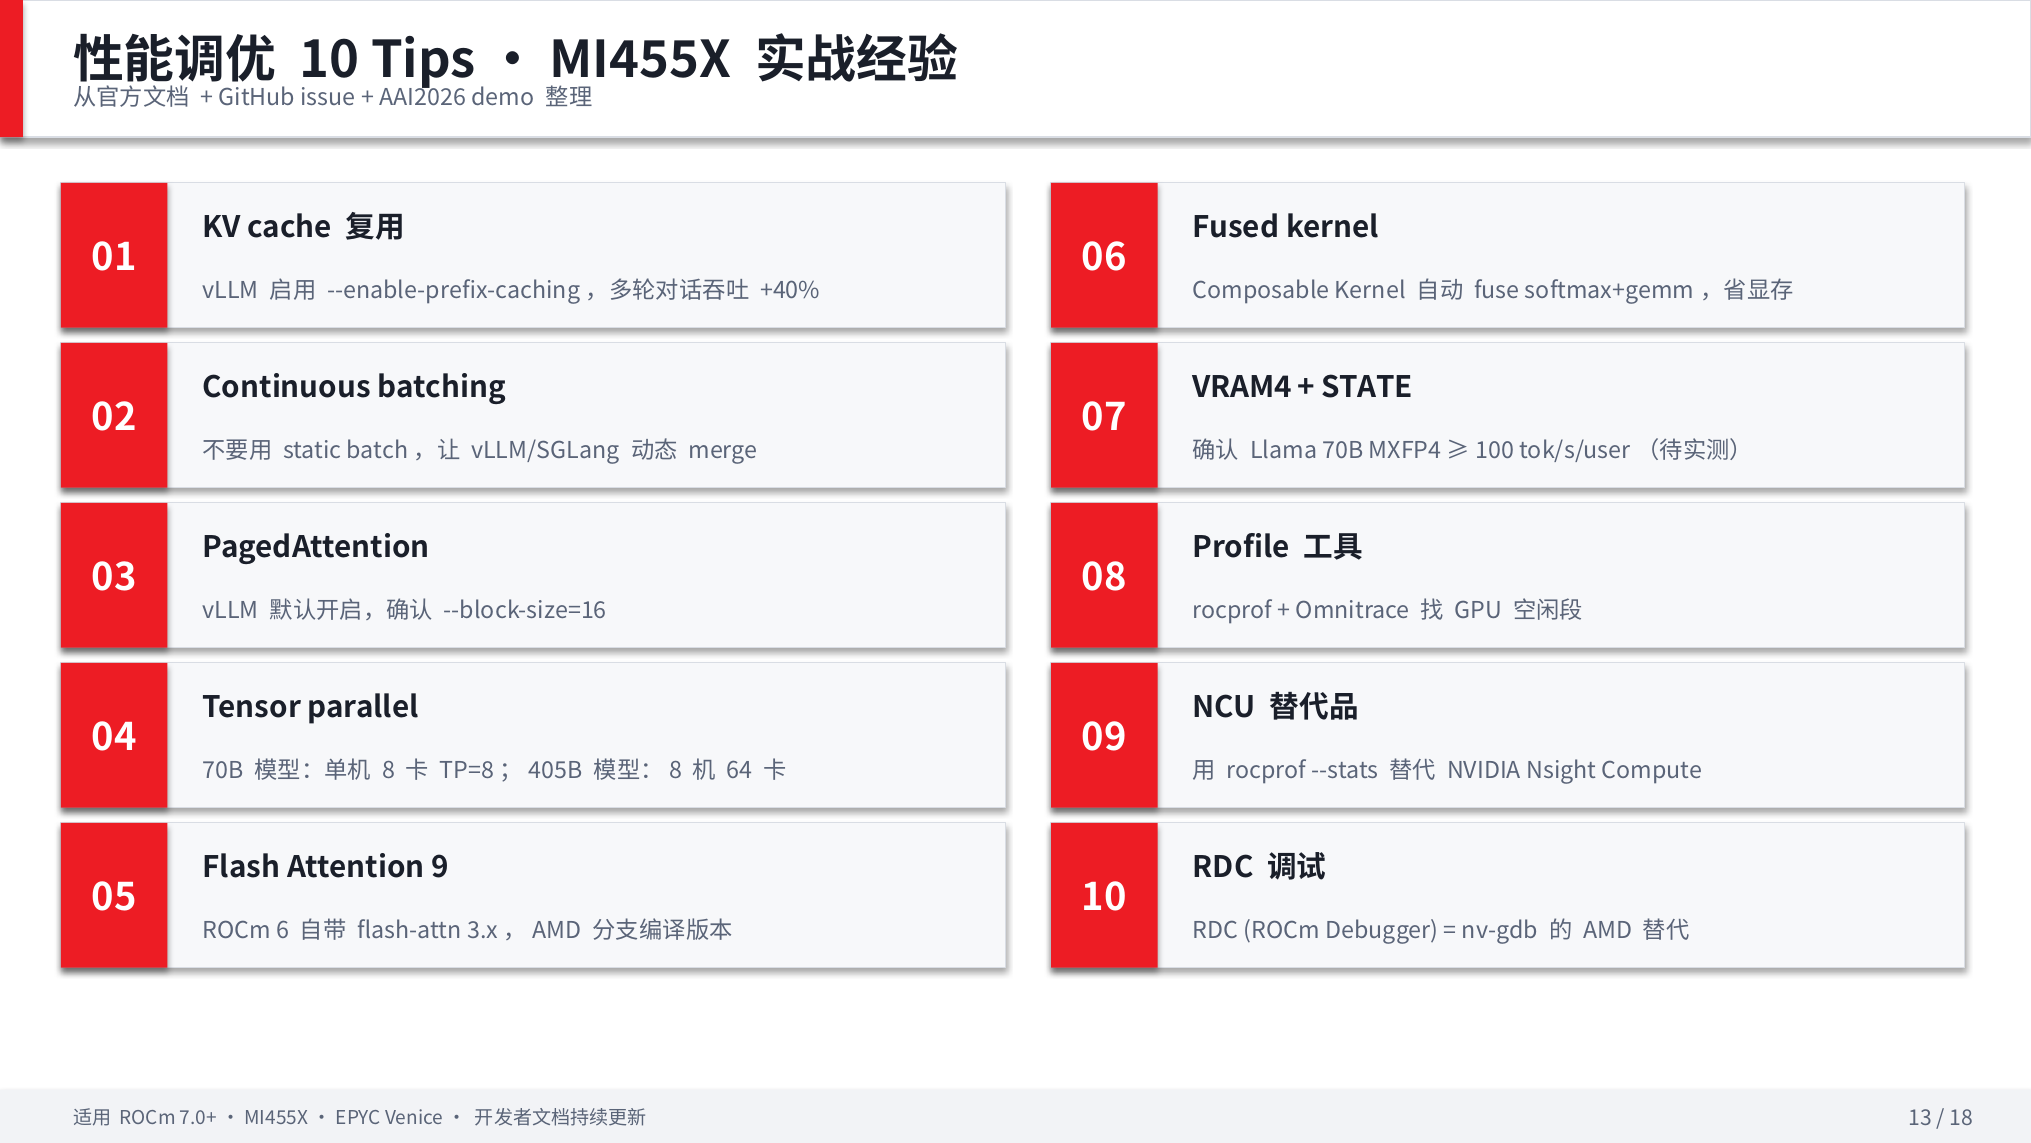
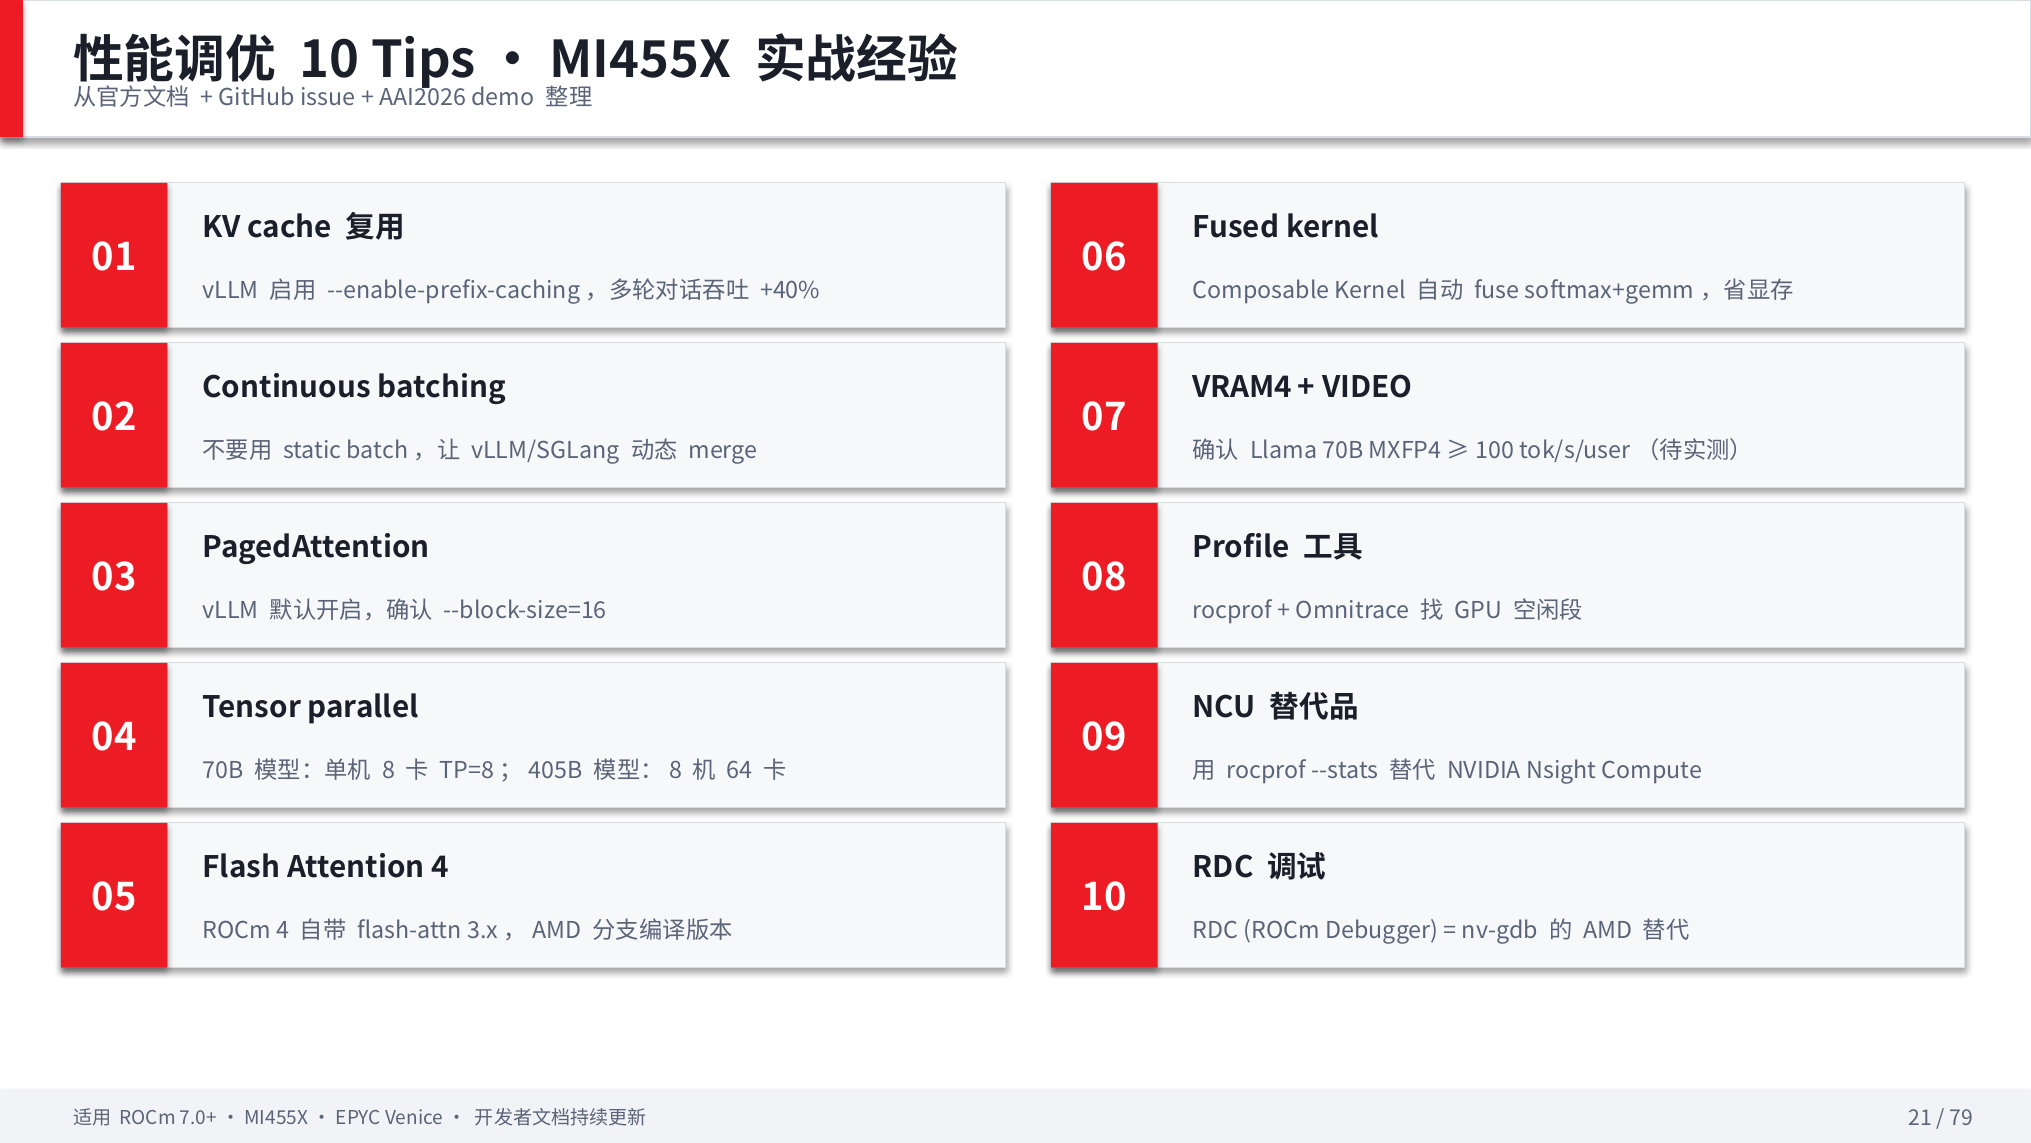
STATE: STATE -> VIDEO (1367, 387)
Attention 9: 9 -> 4 (440, 867)
ROCm 6: 6 -> 4 (283, 931)
13: 13 -> 21 (1921, 1118)
18: 18 -> 79 (1962, 1118)
